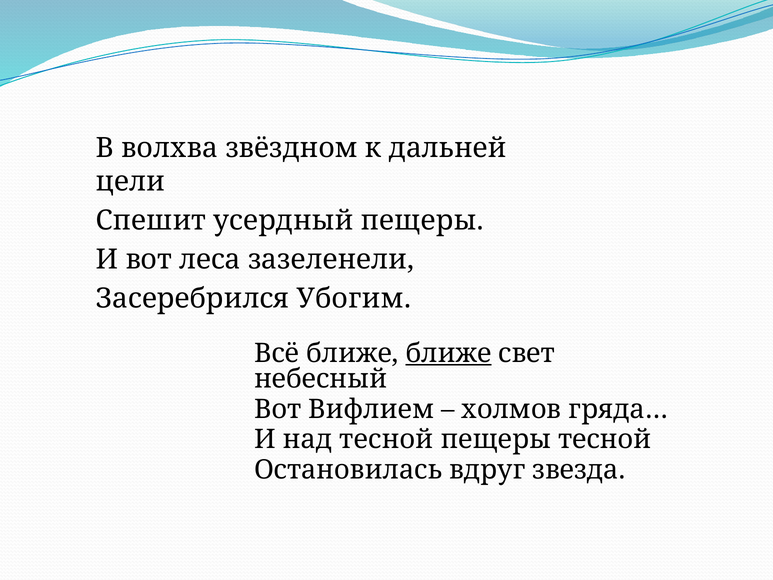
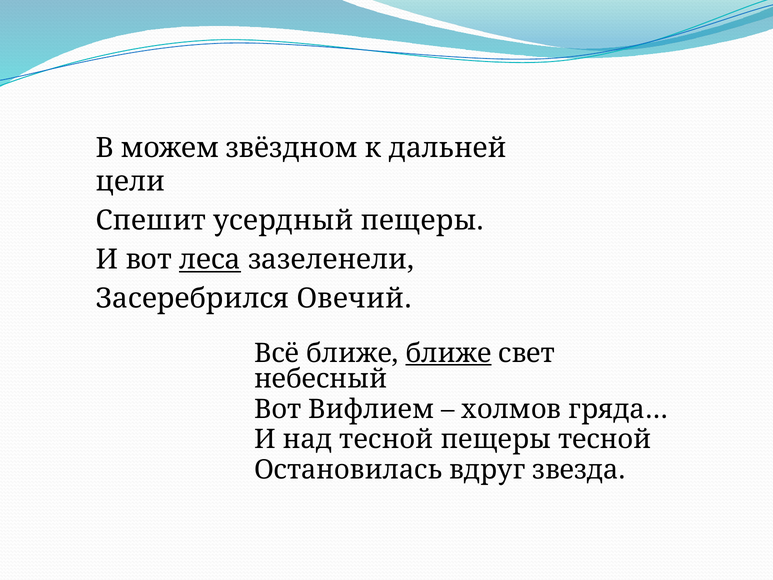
волхва: волхва -> можем (170, 148)
леса underline: none -> present (210, 260)
Убогим: Убогим -> Овечий (354, 299)
